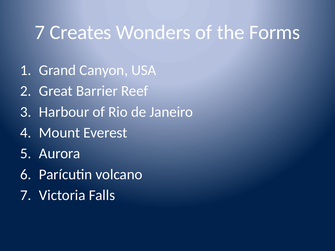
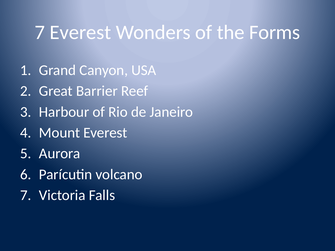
7 Creates: Creates -> Everest (80, 32)
